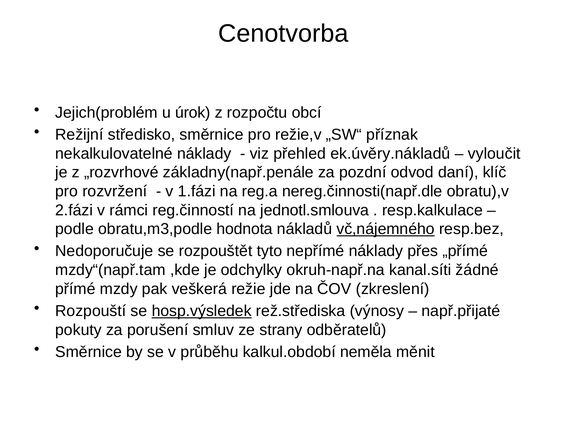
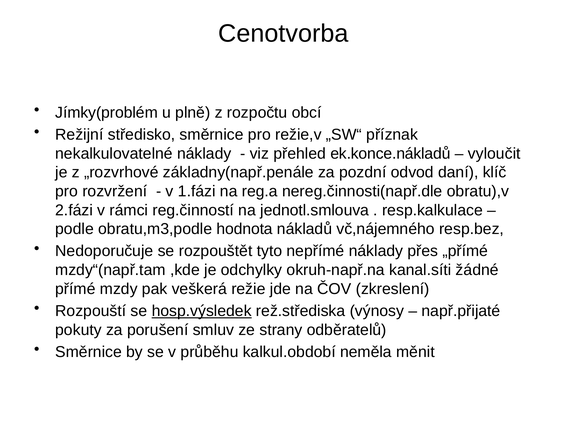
Jejich(problém: Jejich(problém -> Jímky(problém (107, 113)
úrok: úrok -> plně (193, 113)
ek.úvěry.nákladů: ek.úvěry.nákladů -> ek.konce.nákladů (390, 154)
vč,nájemného underline: present -> none (386, 229)
